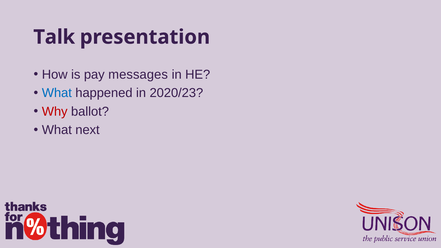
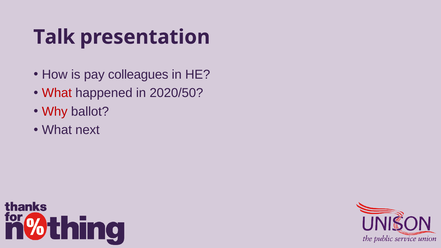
messages: messages -> colleagues (138, 75)
What colour: blue -> red (57, 93)
2020/23: 2020/23 -> 2020/50 (176, 93)
